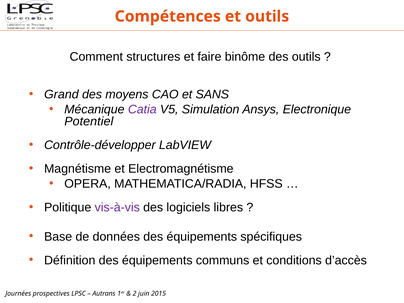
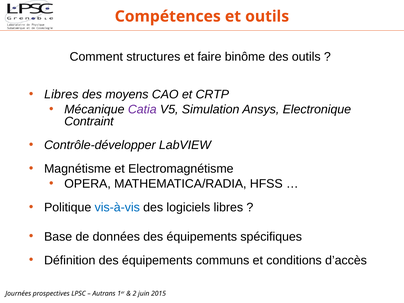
Grand: Grand -> Libres (61, 94)
SANS: SANS -> CRTP (212, 94)
Potentiel: Potentiel -> Contraint (89, 121)
vis-à-vis colour: purple -> blue (117, 208)
